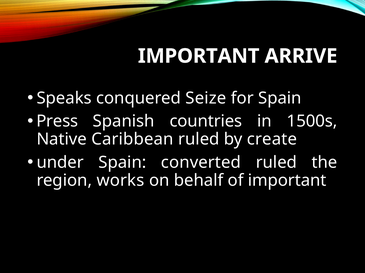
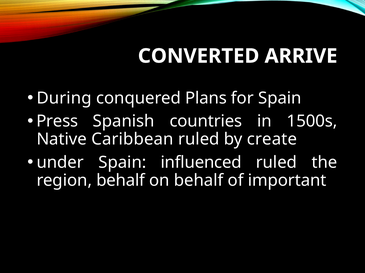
IMPORTANT: IMPORTANT -> CONVERTED (199, 56)
Speaks: Speaks -> During (64, 98)
Seize: Seize -> Plans (206, 98)
converted: converted -> influenced (201, 163)
region works: works -> behalf (121, 181)
